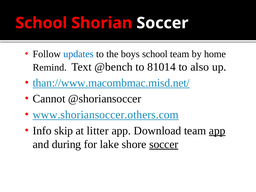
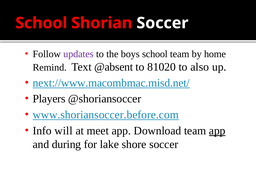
updates colour: blue -> purple (78, 54)
@bench: @bench -> @absent (114, 67)
81014: 81014 -> 81020 (162, 67)
than://www.macombmac.misd.net/: than://www.macombmac.misd.net/ -> next://www.macombmac.misd.net/ (111, 83)
Cannot: Cannot -> Players (49, 99)
www.shoriansoccer.others.com: www.shoriansoccer.others.com -> www.shoriansoccer.before.com (106, 115)
skip: skip -> will (64, 131)
litter: litter -> meet (98, 131)
soccer underline: present -> none (164, 144)
